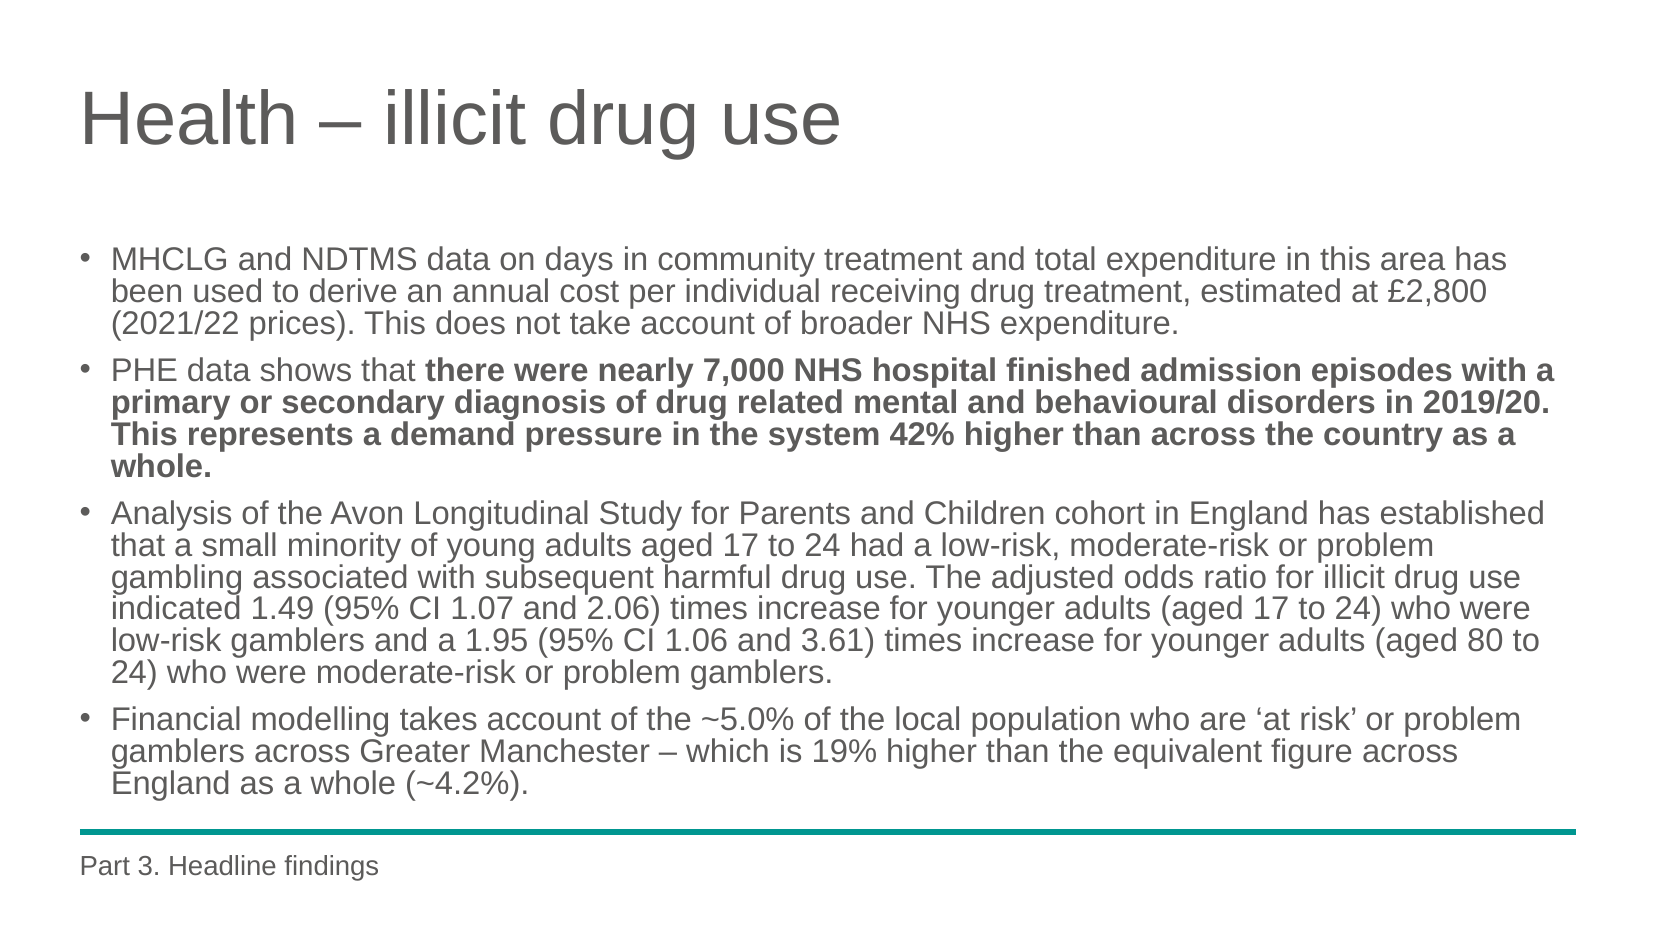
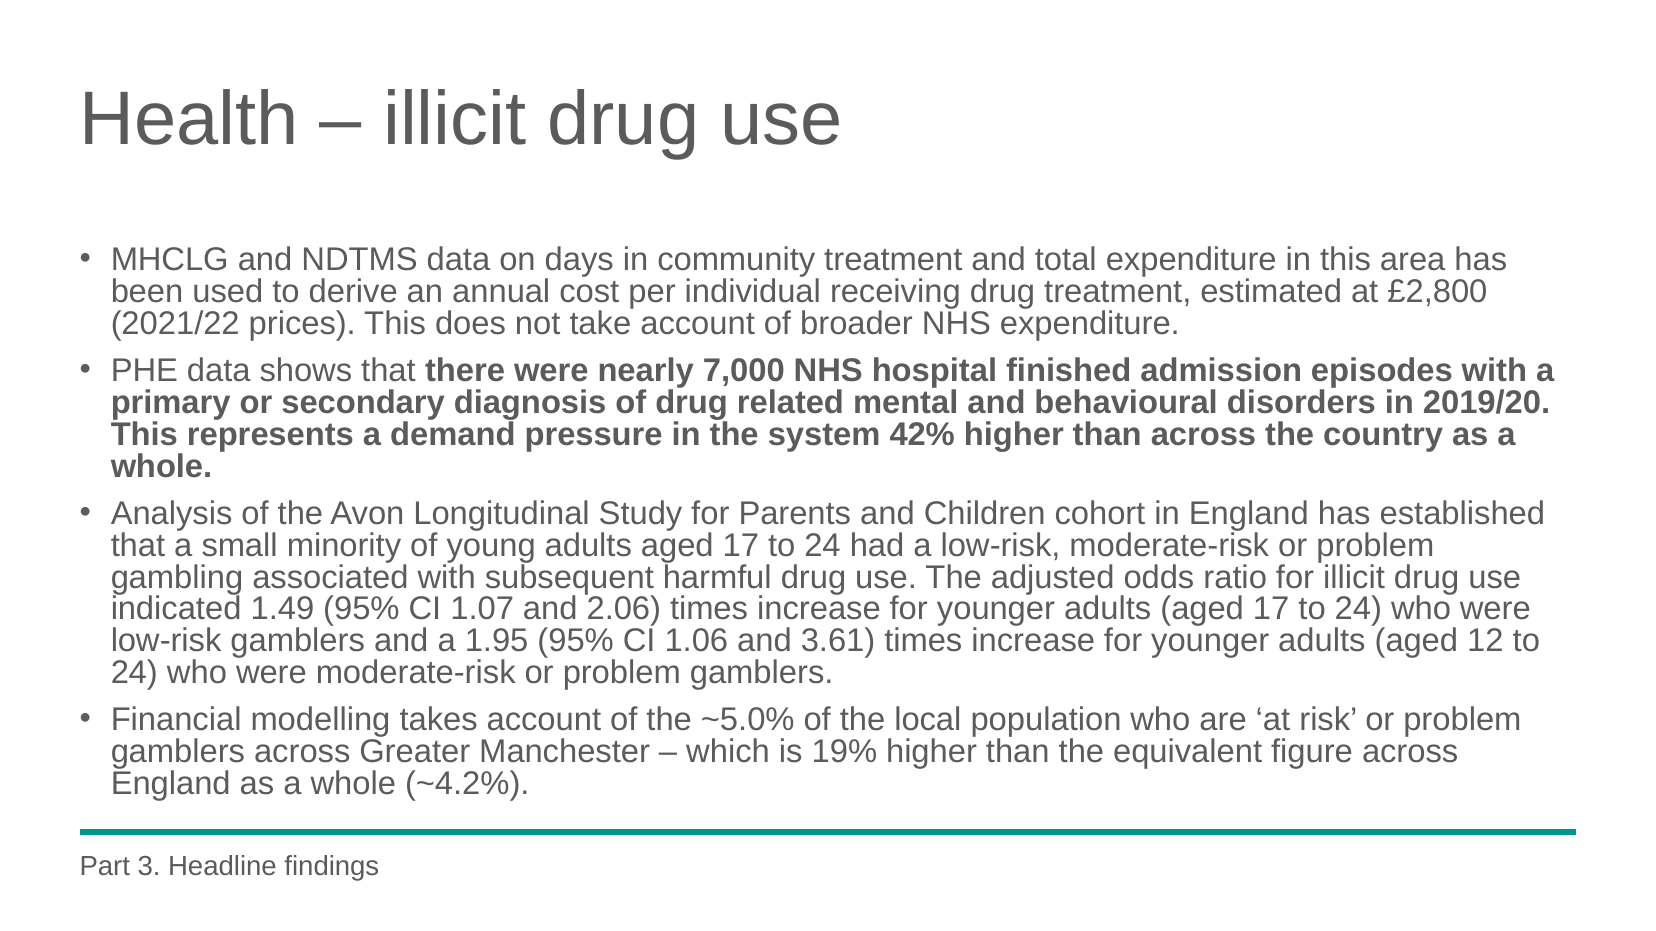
80: 80 -> 12 (1485, 641)
